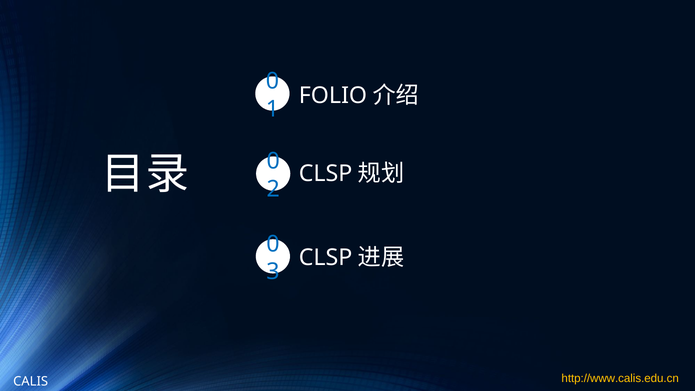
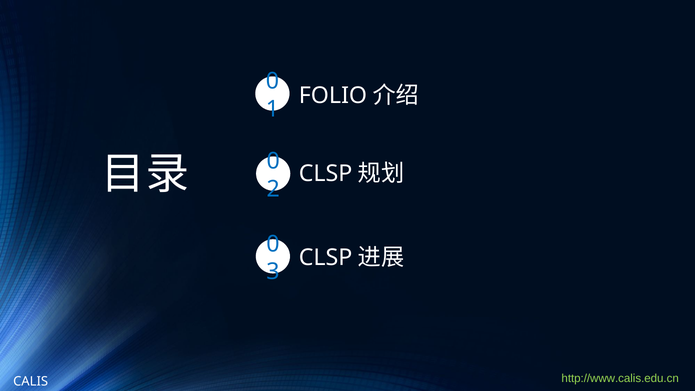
http://www.calis.edu.cn colour: yellow -> light green (620, 378)
